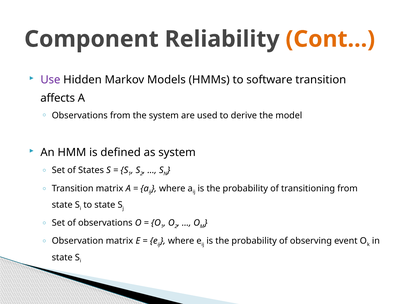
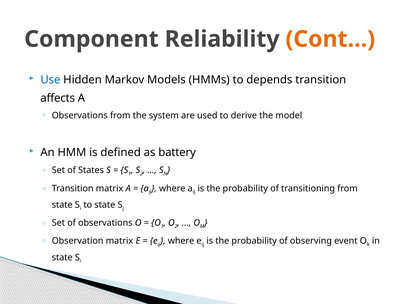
Use colour: purple -> blue (50, 80)
software: software -> depends (269, 80)
as system: system -> battery (177, 152)
